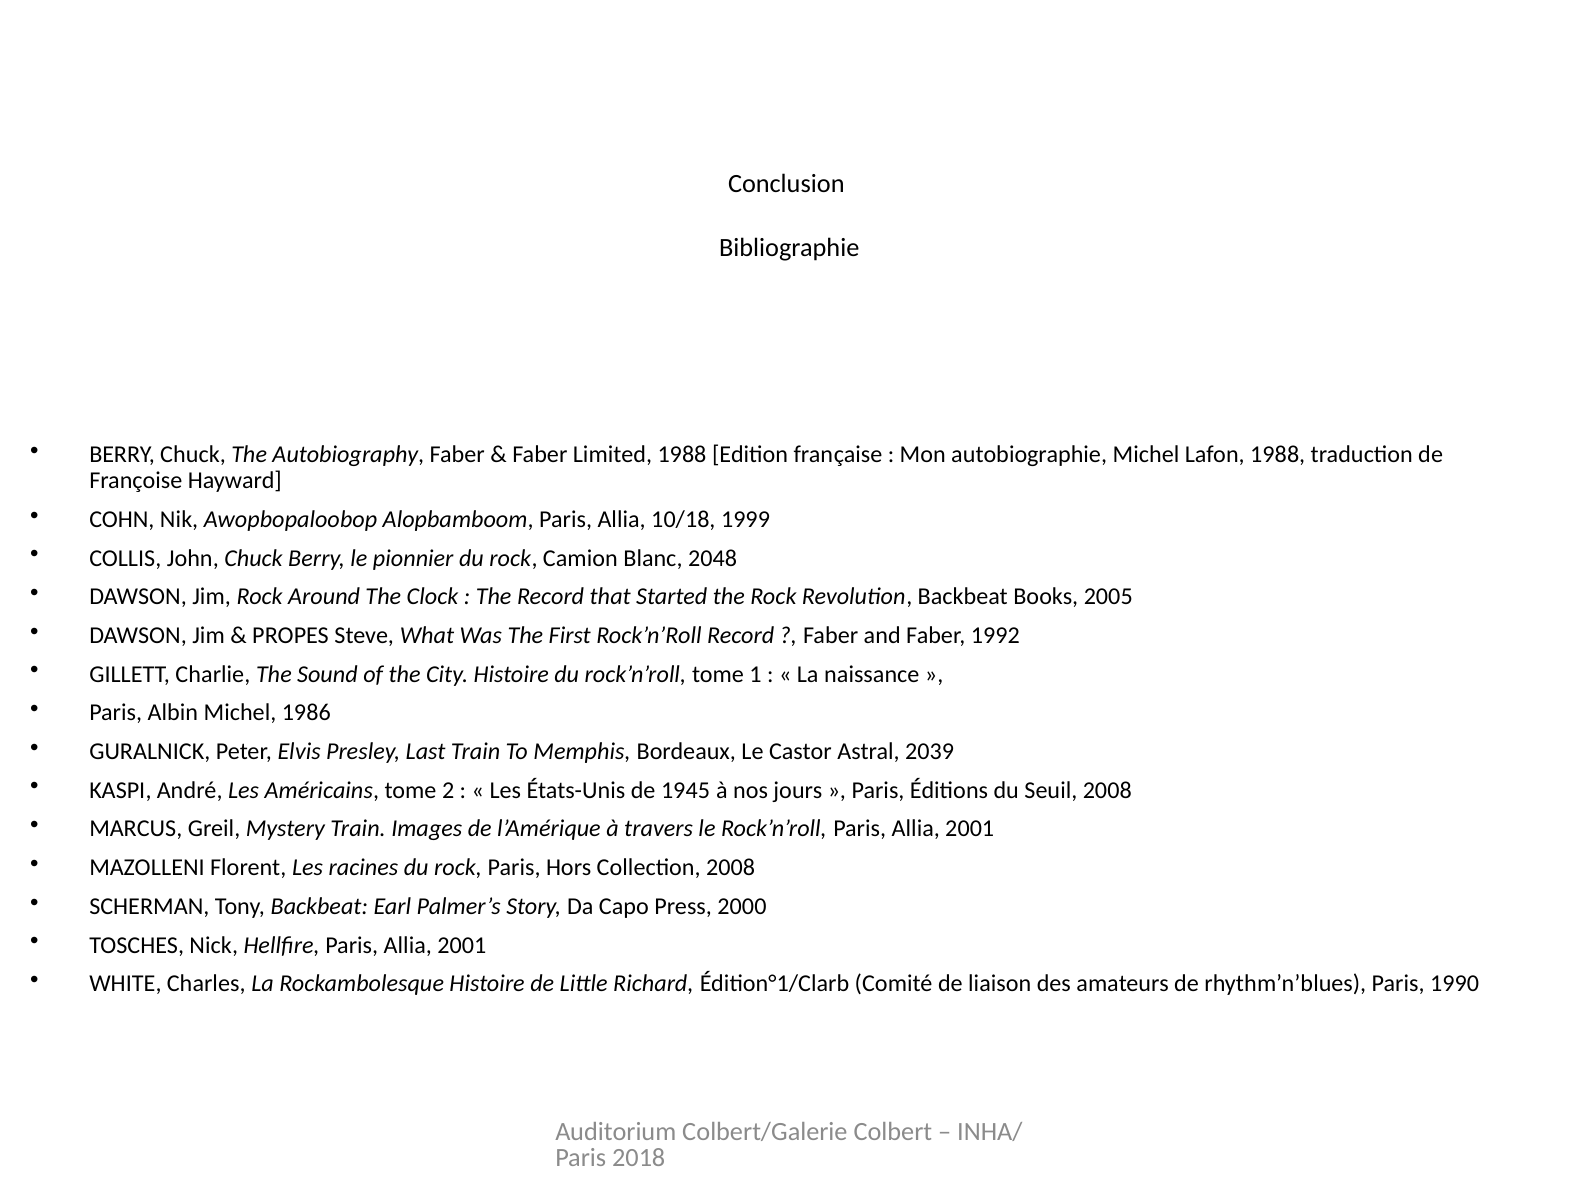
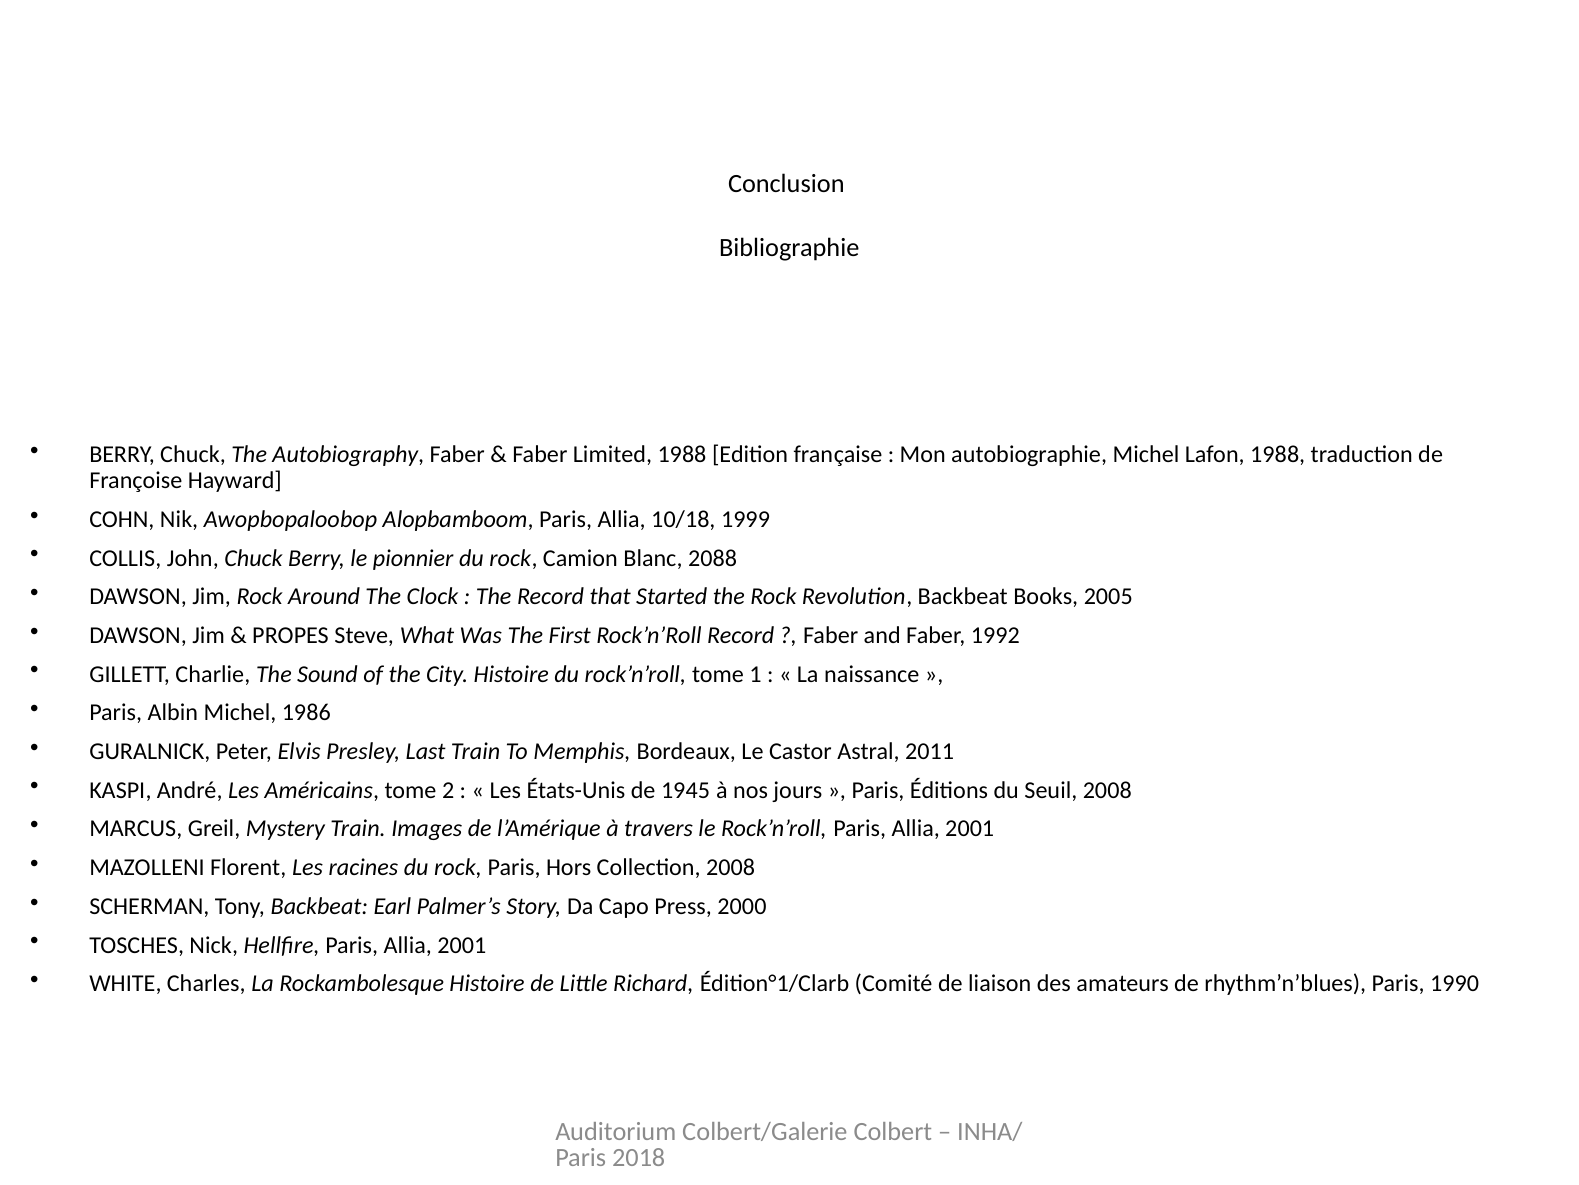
2048: 2048 -> 2088 (713, 558)
2039: 2039 -> 2011 (930, 751)
